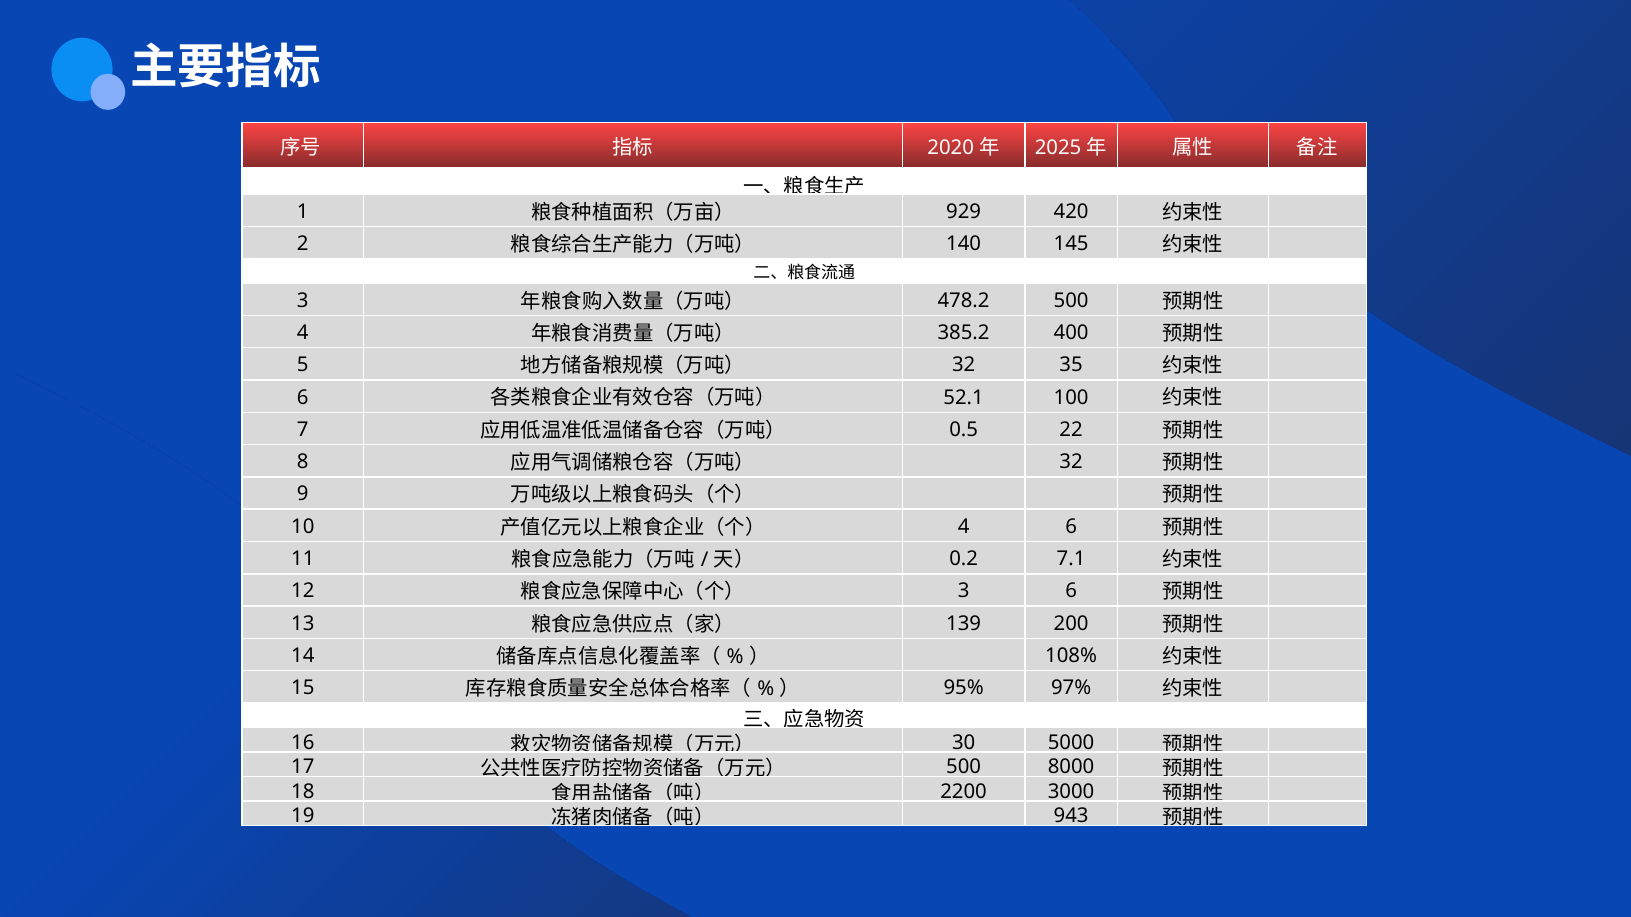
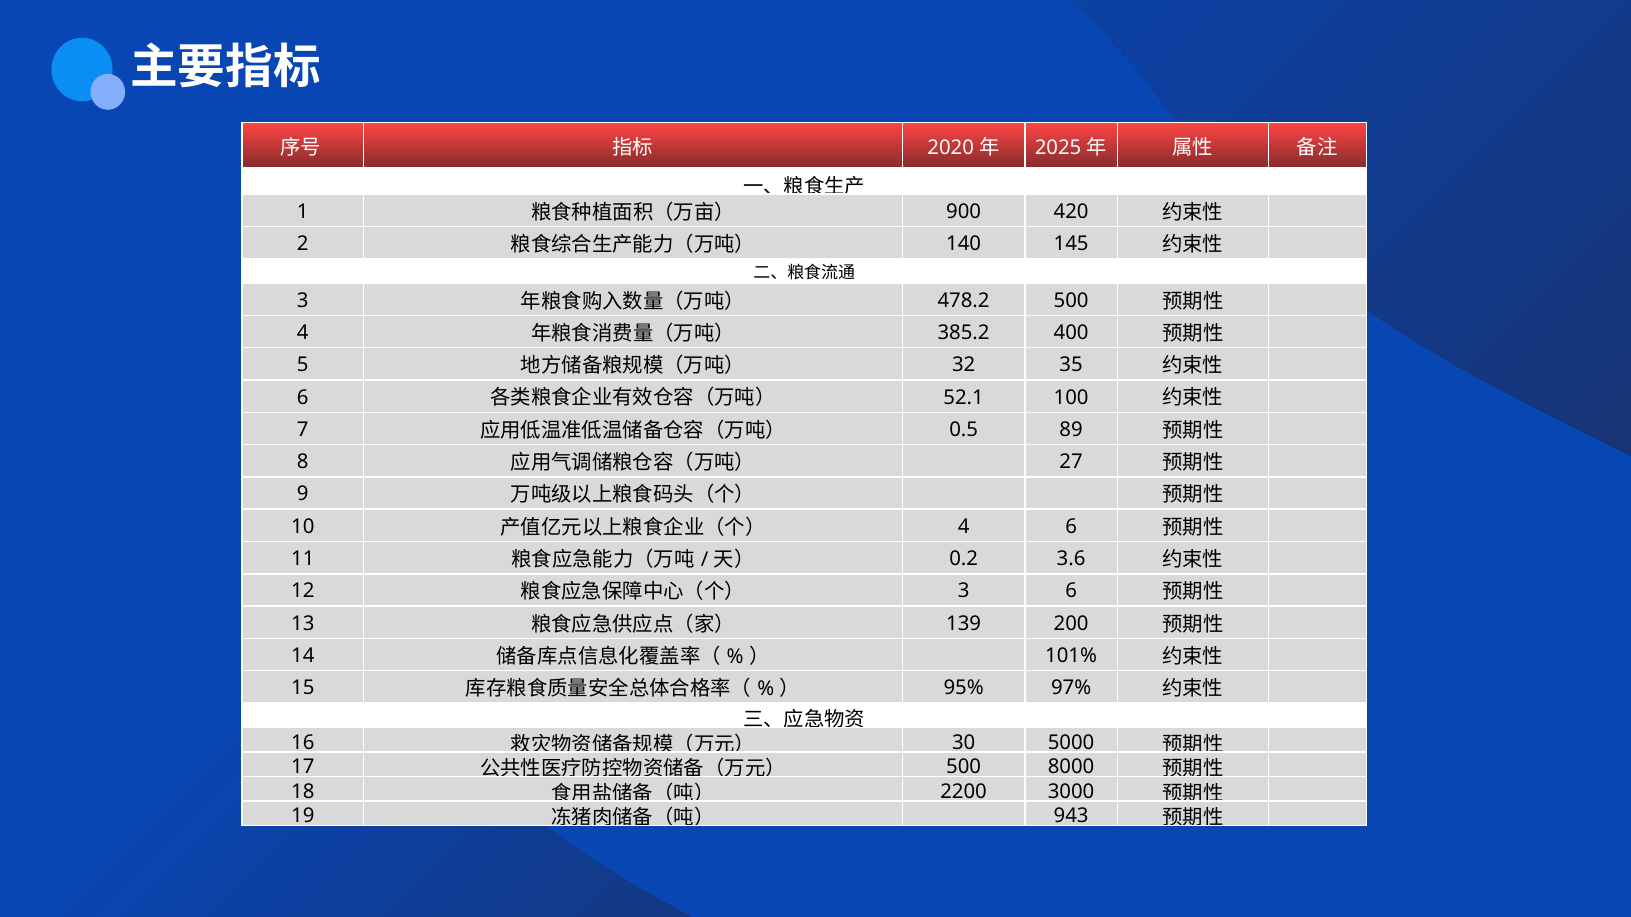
929: 929 -> 900 (964, 211)
22: 22 -> 89 (1071, 430)
32: 32 -> 27 (1071, 462)
7.1: 7.1 -> 3.6 (1071, 559)
108%: 108% -> 101% (1071, 656)
